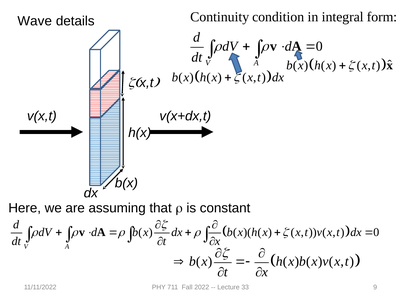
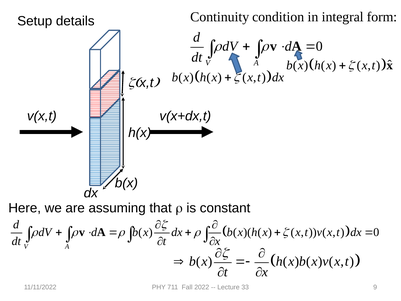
Wave: Wave -> Setup (35, 21)
